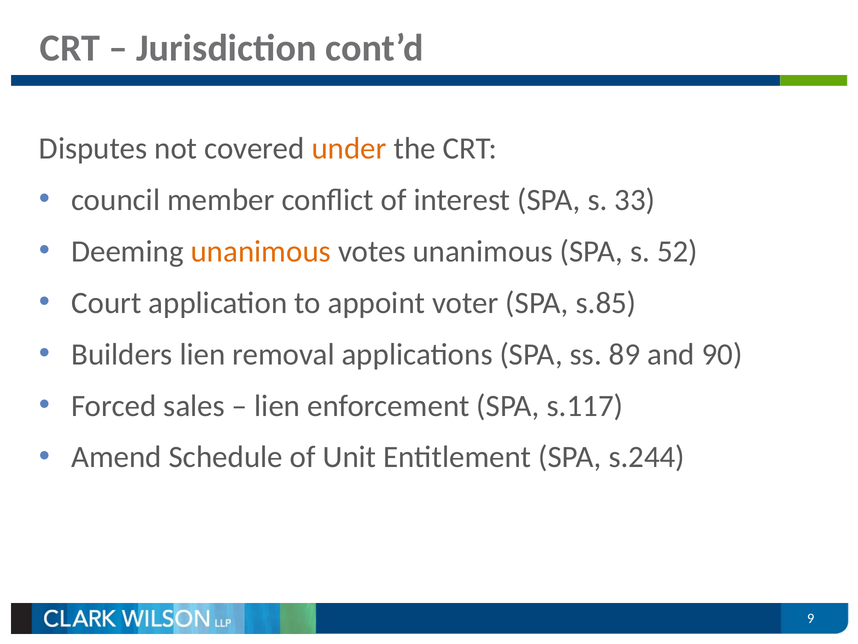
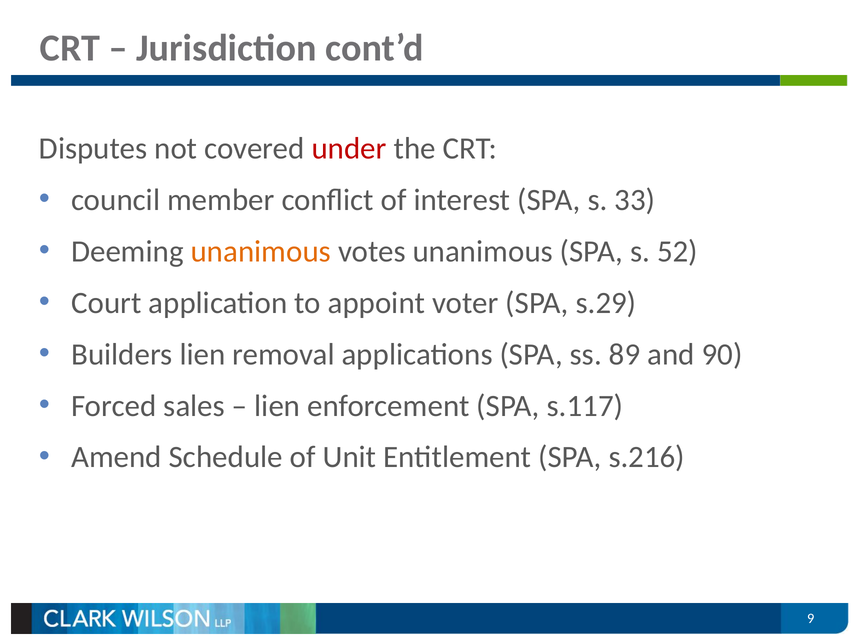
under colour: orange -> red (349, 148)
s.85: s.85 -> s.29 (606, 303)
s.244: s.244 -> s.216 (647, 457)
